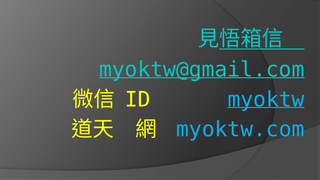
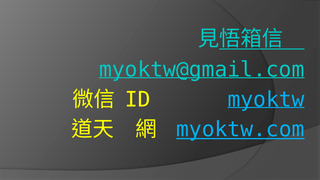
myoktw.com underline: none -> present (240, 129)
